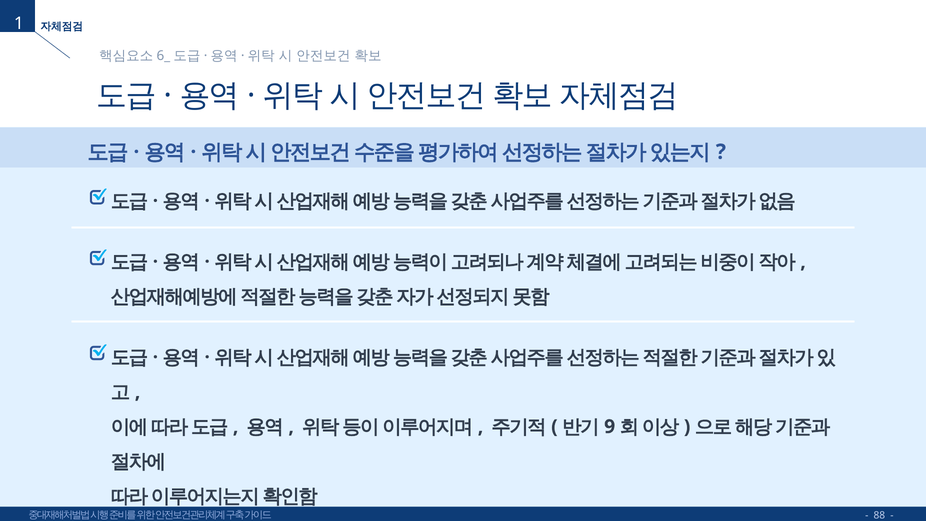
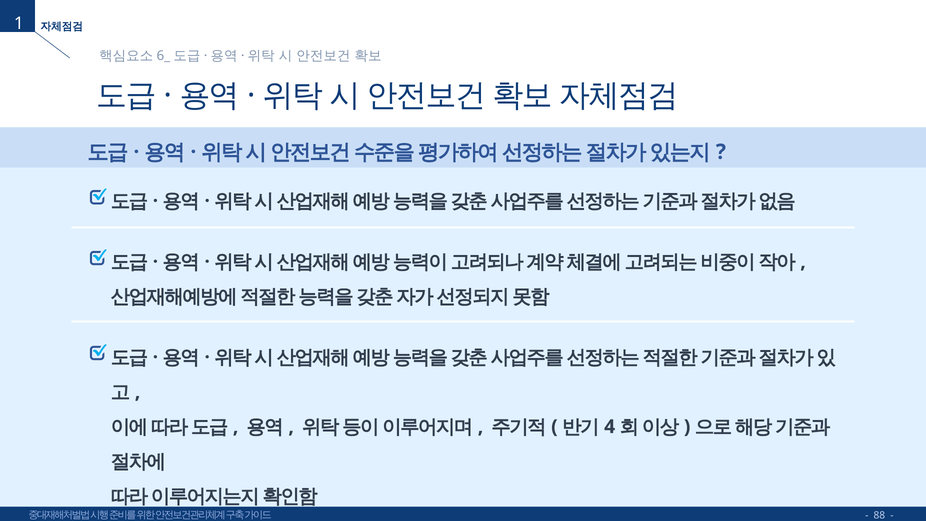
9: 9 -> 4 (610, 427)
